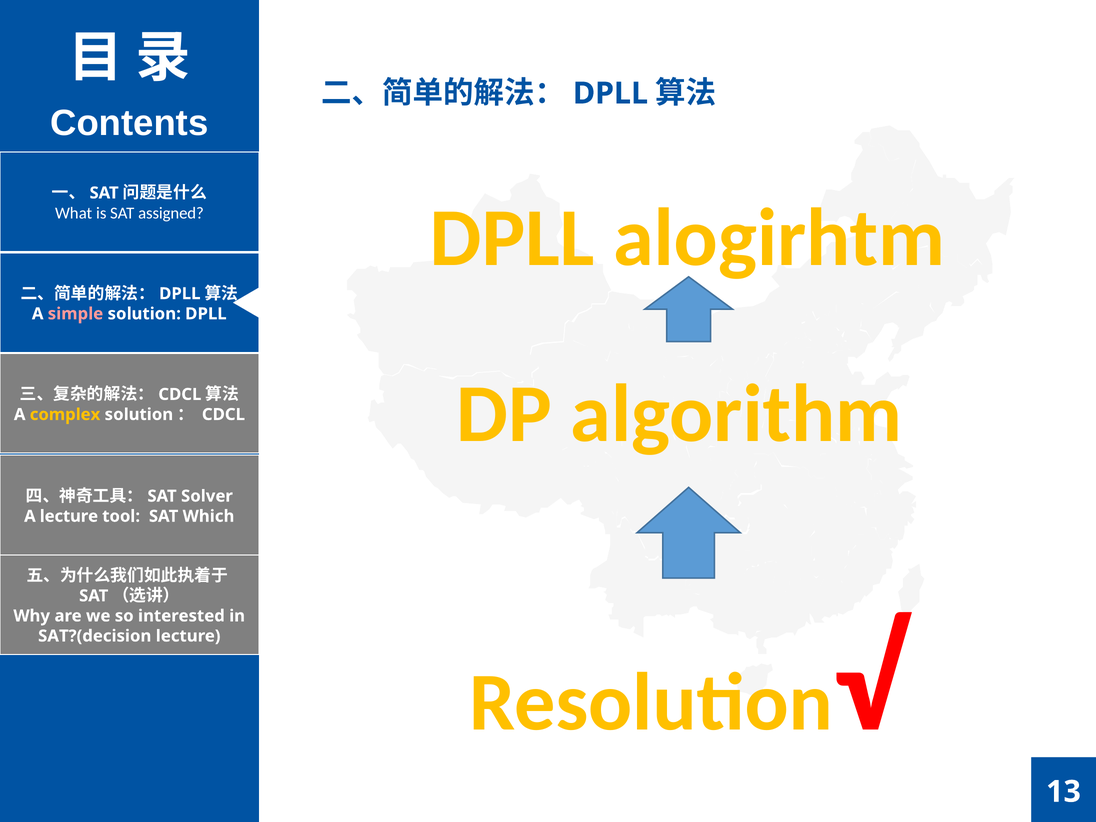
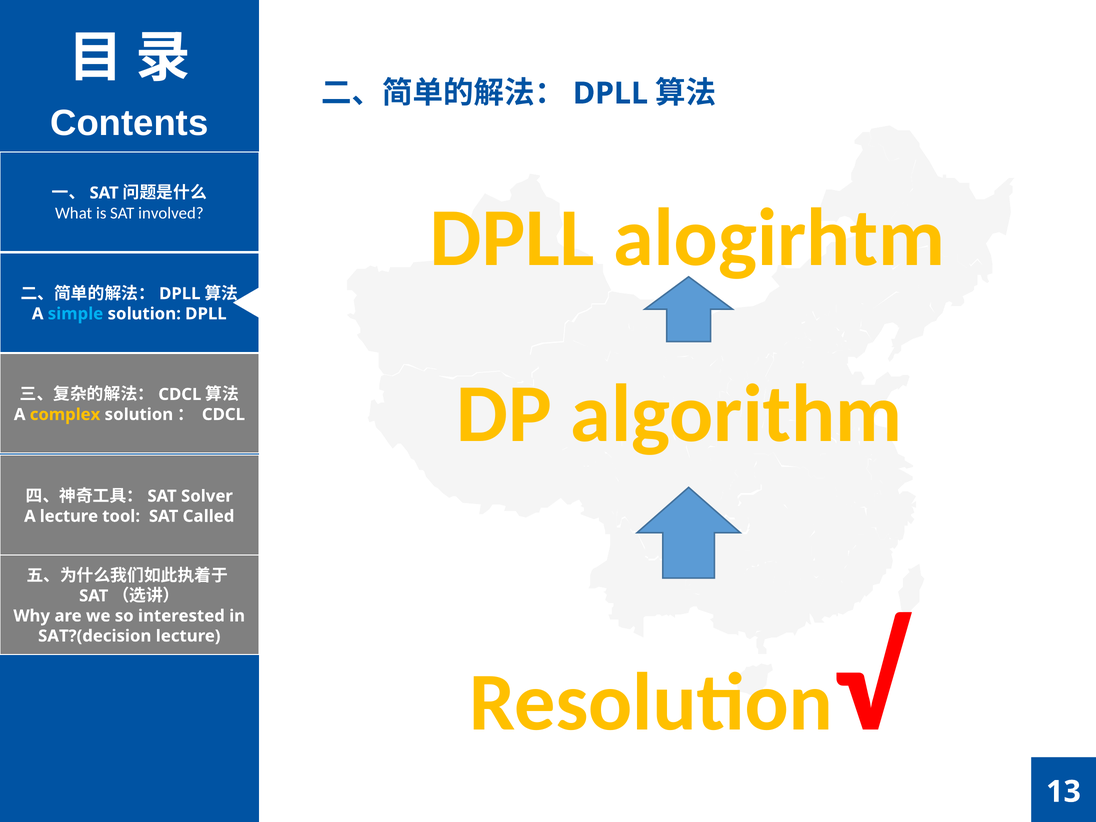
assigned: assigned -> involved (171, 213)
simple colour: pink -> light blue (75, 314)
Which: Which -> Called (209, 516)
